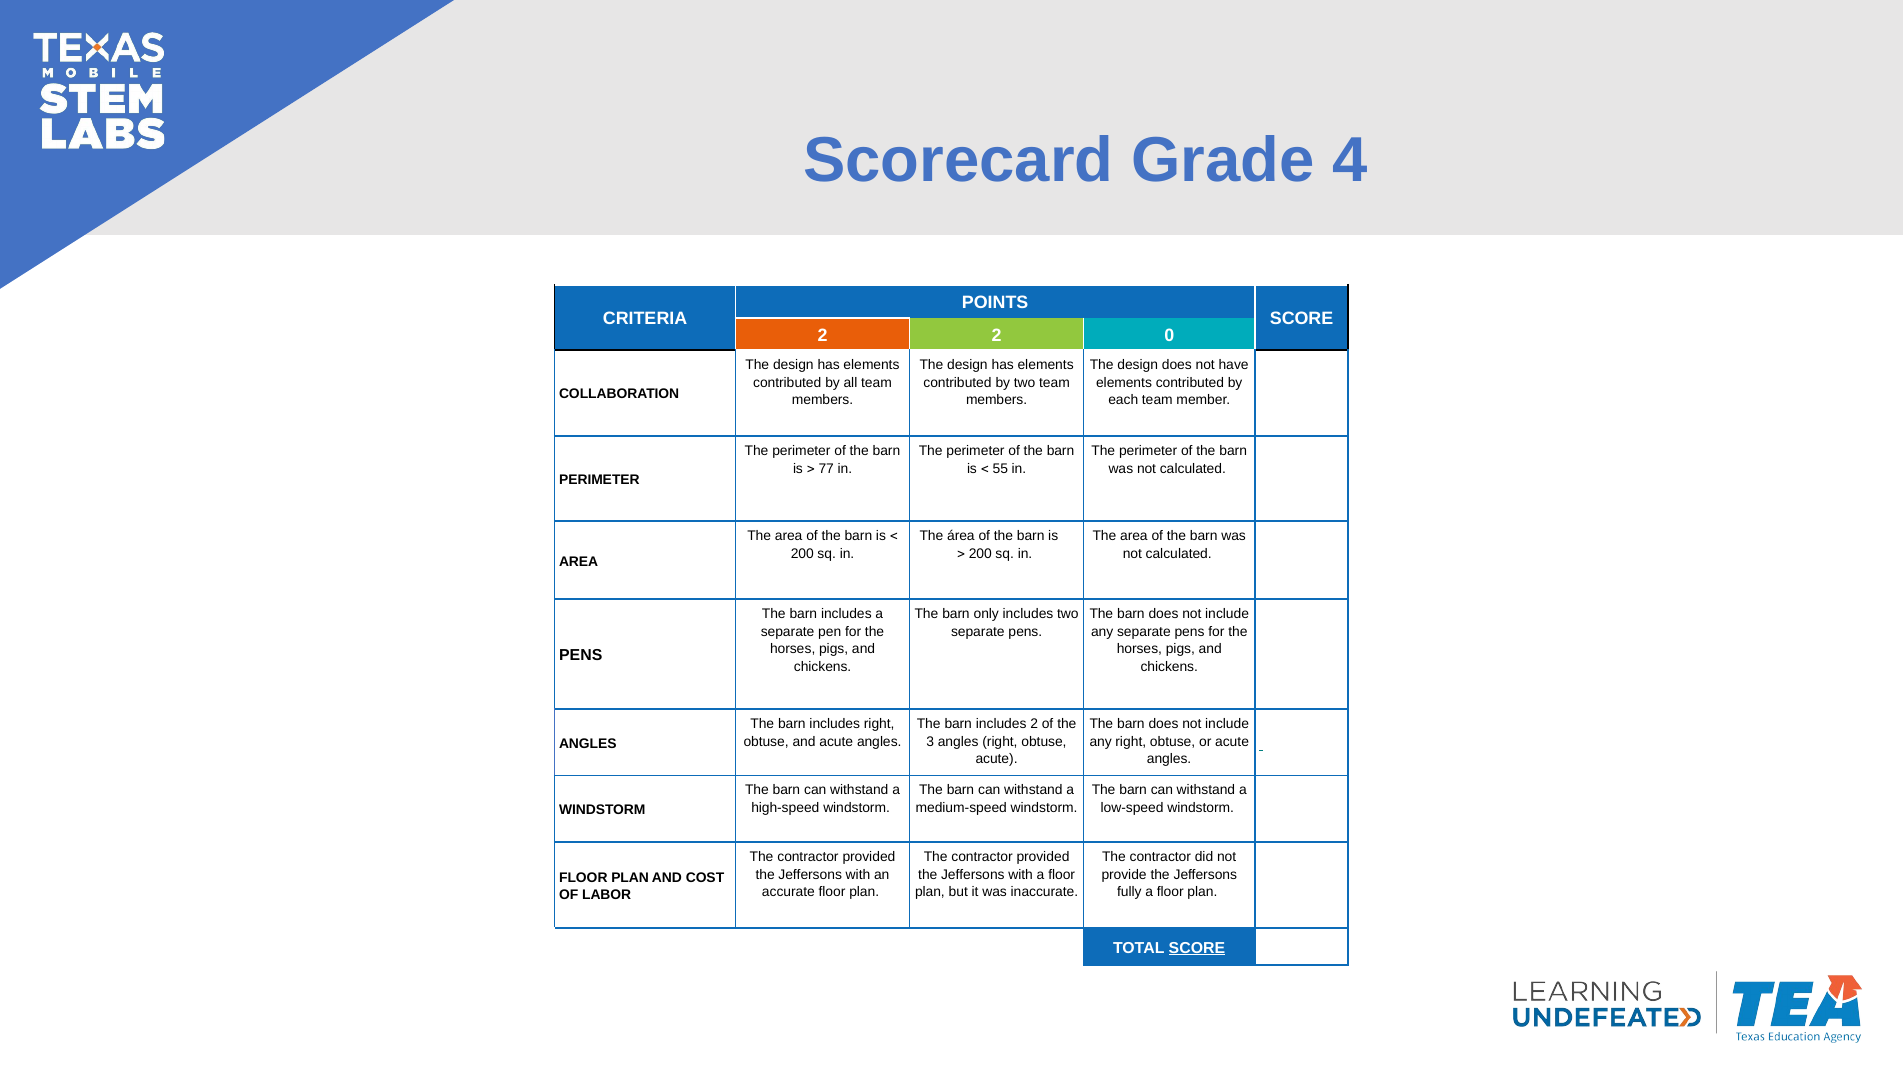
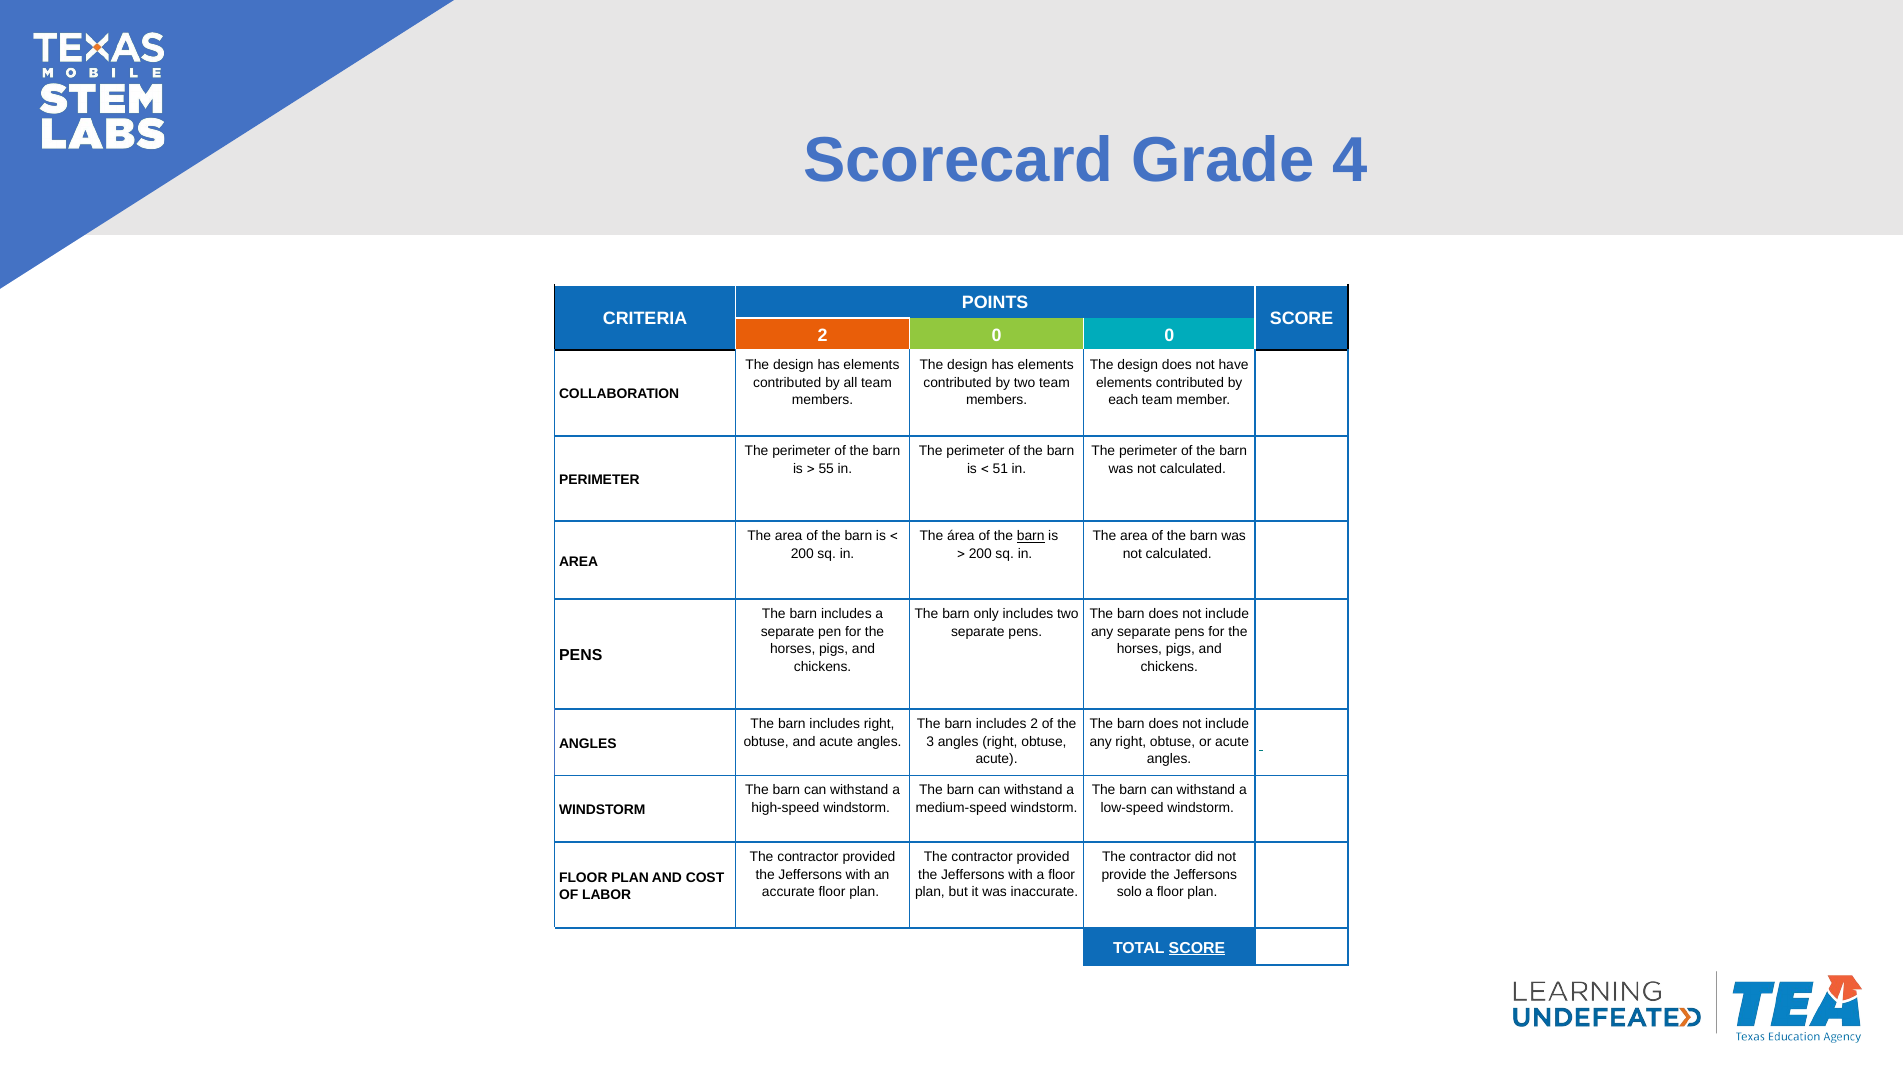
2 2: 2 -> 0 (997, 335)
77: 77 -> 55 (826, 468)
55: 55 -> 51 (1000, 468)
barn underline: none -> present (1031, 536)
fully: fully -> solo (1129, 892)
